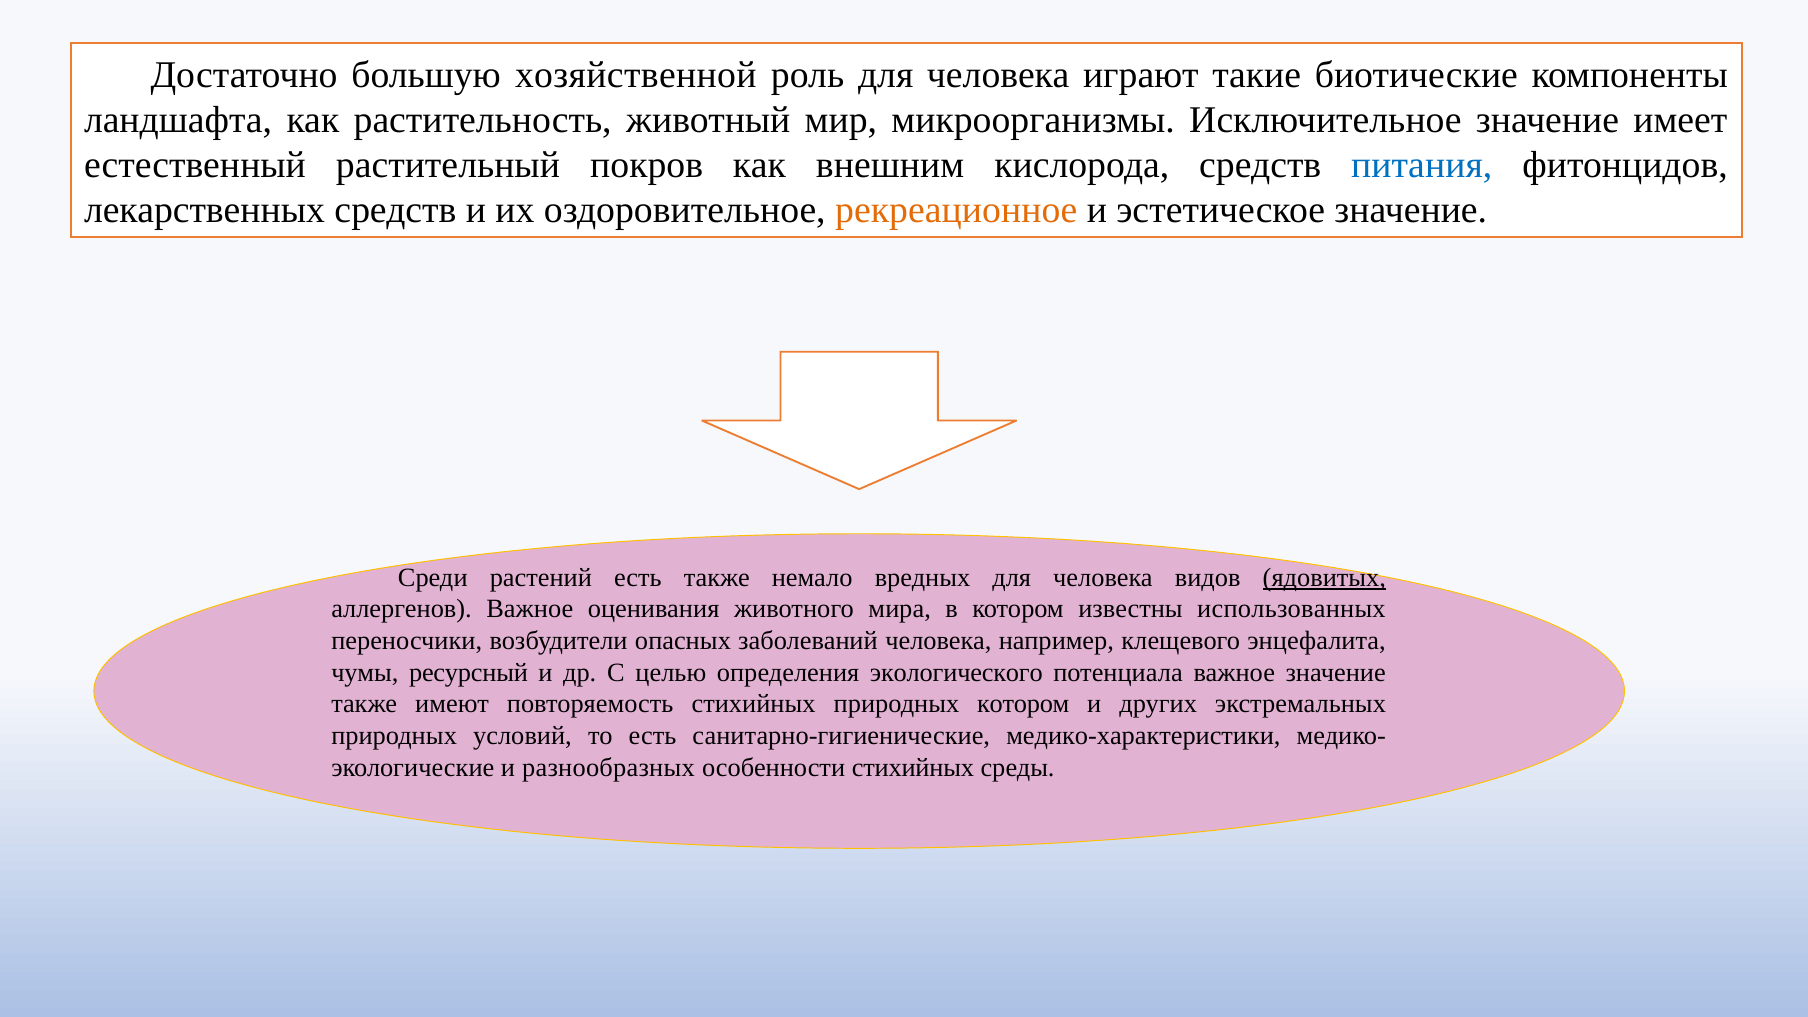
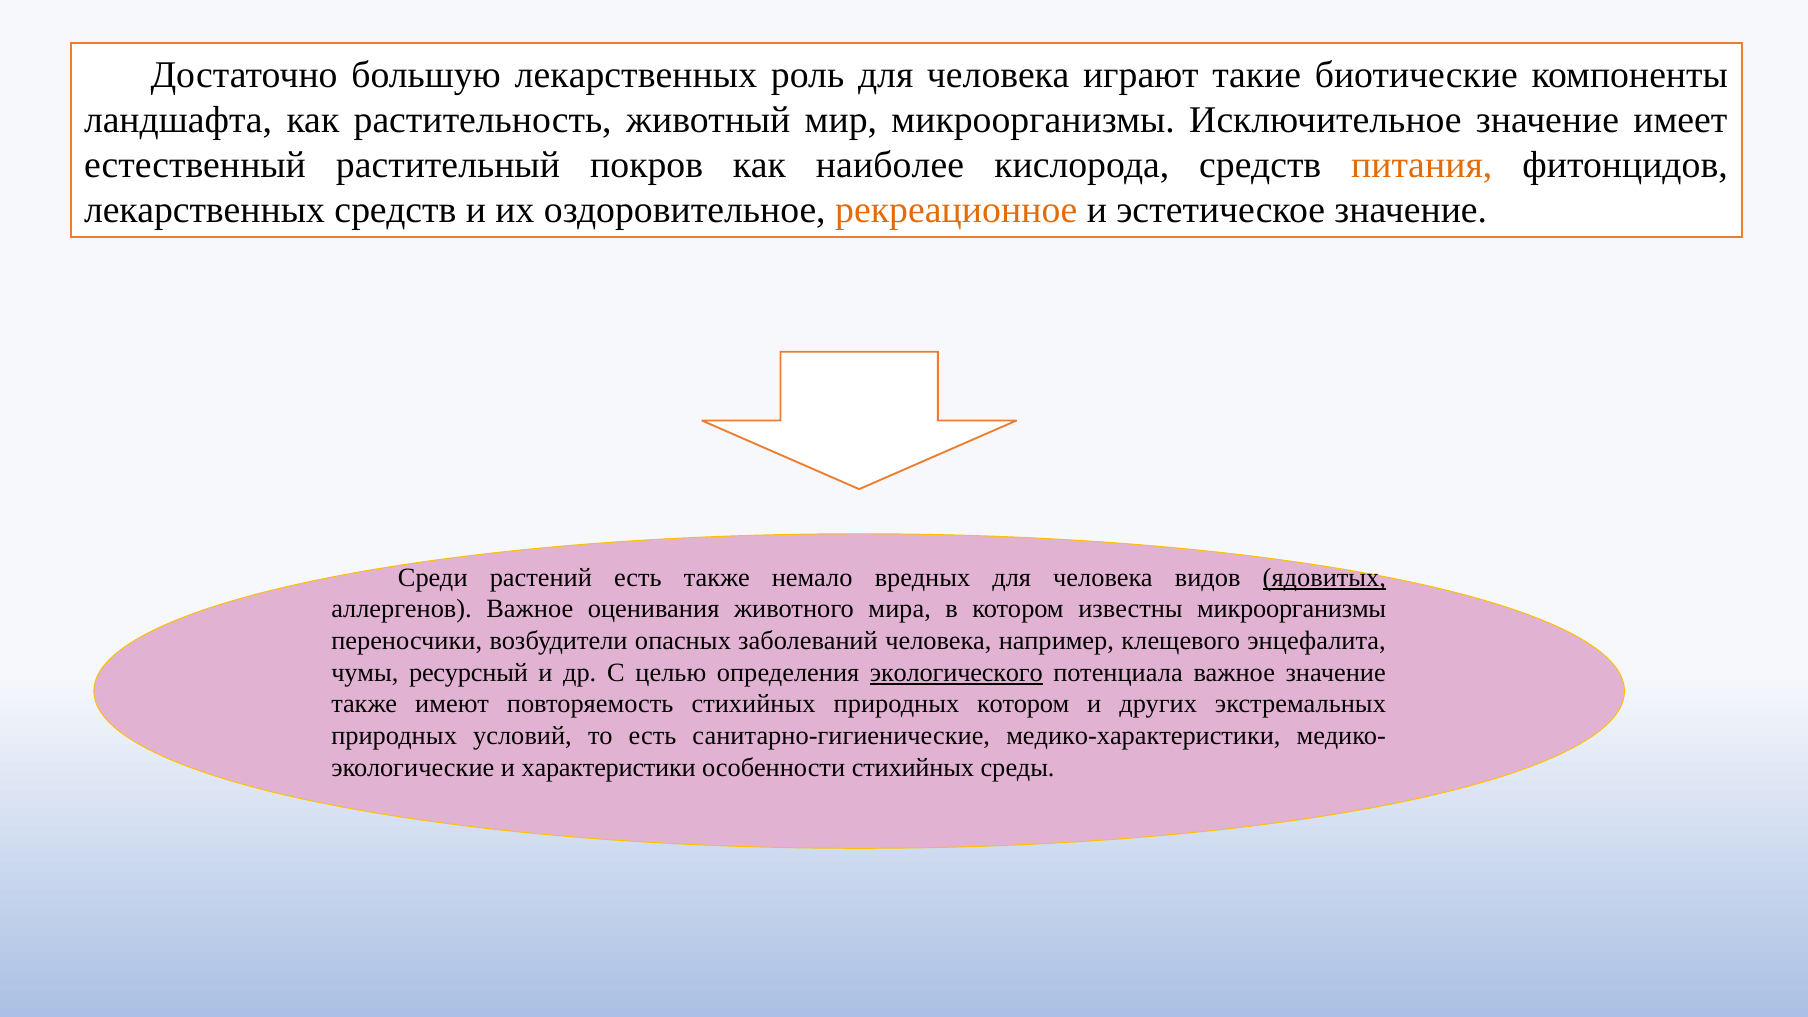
большую хозяйственной: хозяйственной -> лекарственных (636, 75)
внешним: внешним -> наиболее (890, 165)
питания colour: blue -> orange (1422, 165)
известны использованных: использованных -> микроорганизмы (1292, 609)
экологического underline: none -> present (956, 672)
разнообразных: разнообразных -> характеристики (609, 767)
